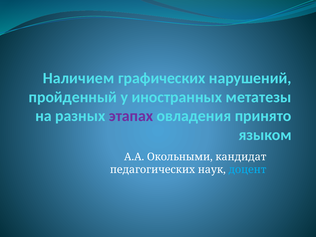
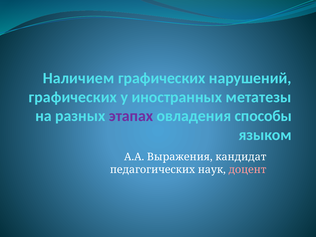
пройденный: пройденный -> графических (73, 97)
принято: принято -> способы (263, 116)
Окольными: Окольными -> Выражения (180, 157)
доцент colour: light blue -> pink (247, 170)
